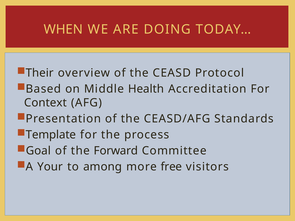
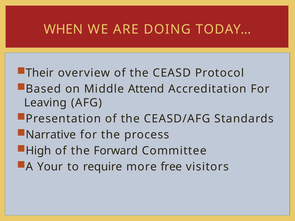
Health: Health -> Attend (146, 89)
Context: Context -> Leaving (45, 103)
Template: Template -> Narrative (51, 135)
Goal: Goal -> High (38, 151)
among: among -> require (103, 167)
